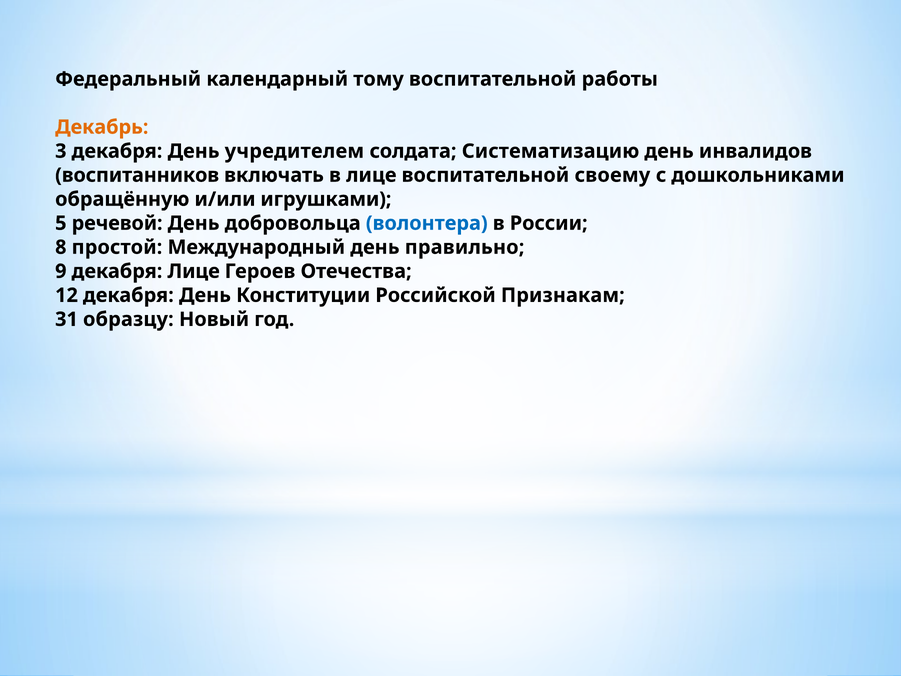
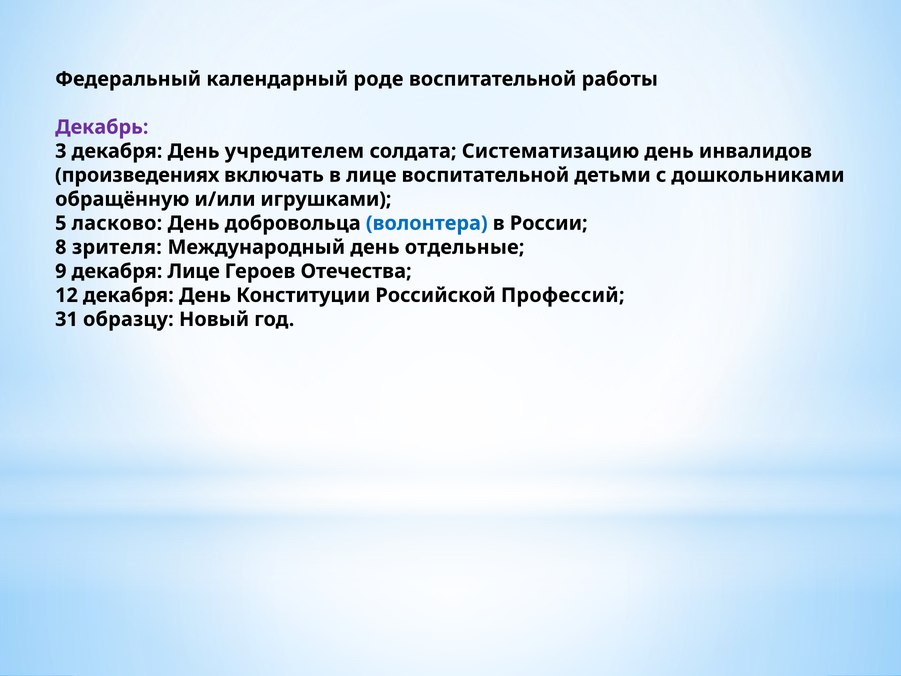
тому: тому -> роде (378, 79)
Декабрь colour: orange -> purple (102, 127)
воспитанников: воспитанников -> произведениях (137, 175)
своему: своему -> детьми (613, 175)
речевой: речевой -> ласково (117, 223)
простой: простой -> зрителя (117, 247)
правильно: правильно -> отдельные (465, 247)
Признакам: Признакам -> Профессий (563, 295)
